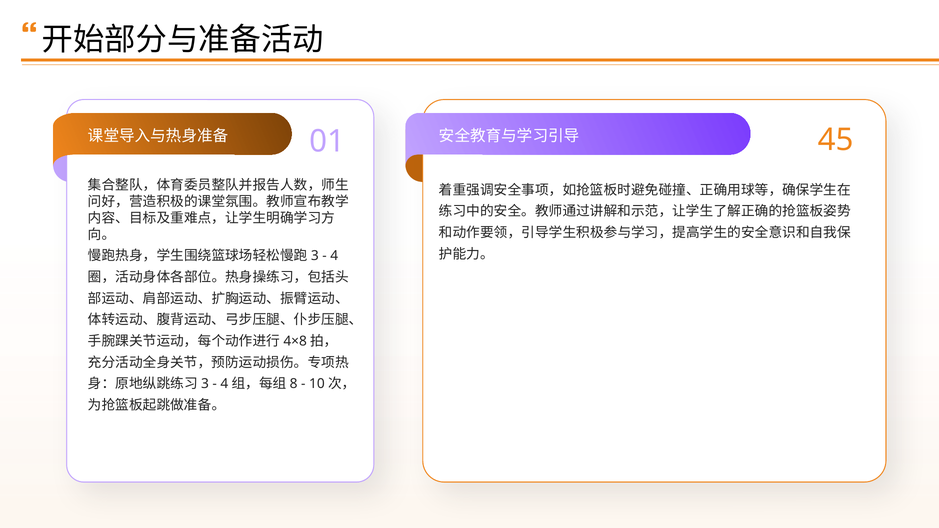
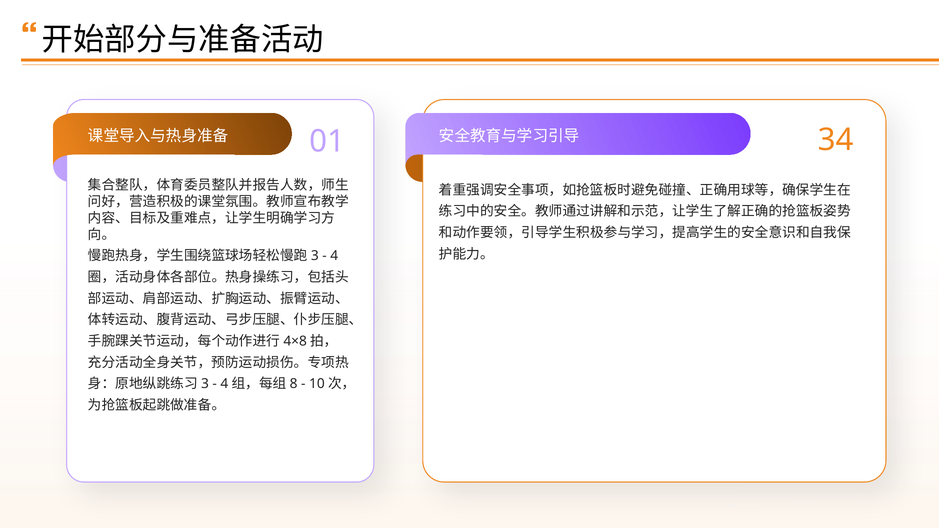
45: 45 -> 34 (836, 140)
